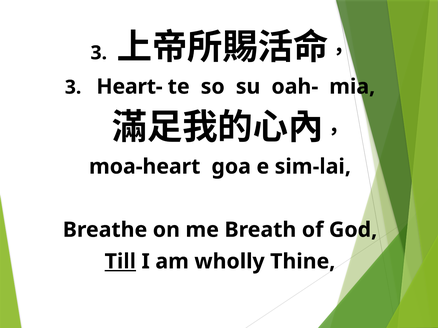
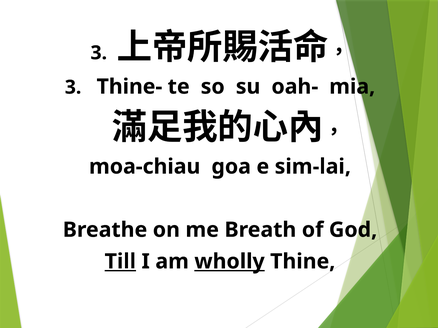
Heart-: Heart- -> Thine- (129, 87)
moa-heart: moa-heart -> moa-chiau (145, 167)
wholly underline: none -> present (230, 262)
